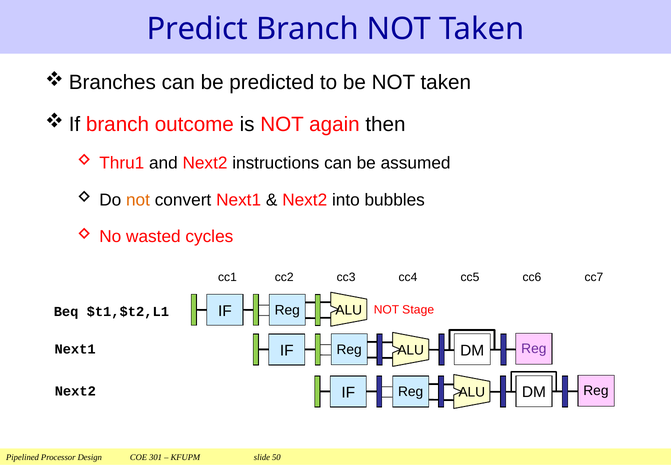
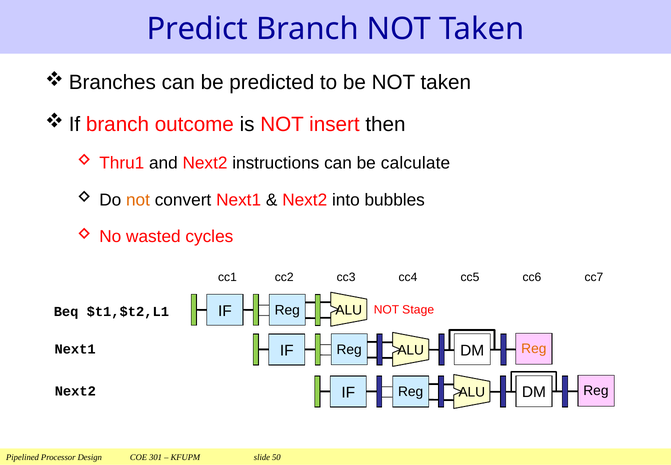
again: again -> insert (334, 124)
assumed: assumed -> calculate (416, 163)
Reg colour: purple -> orange (534, 349)
